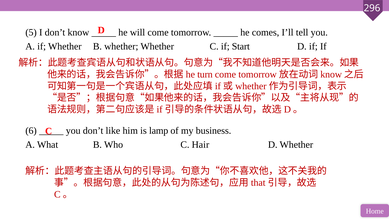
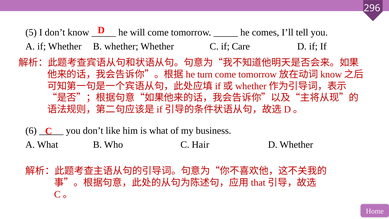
Start: Start -> Care (241, 46)
is lamp: lamp -> what (159, 130)
